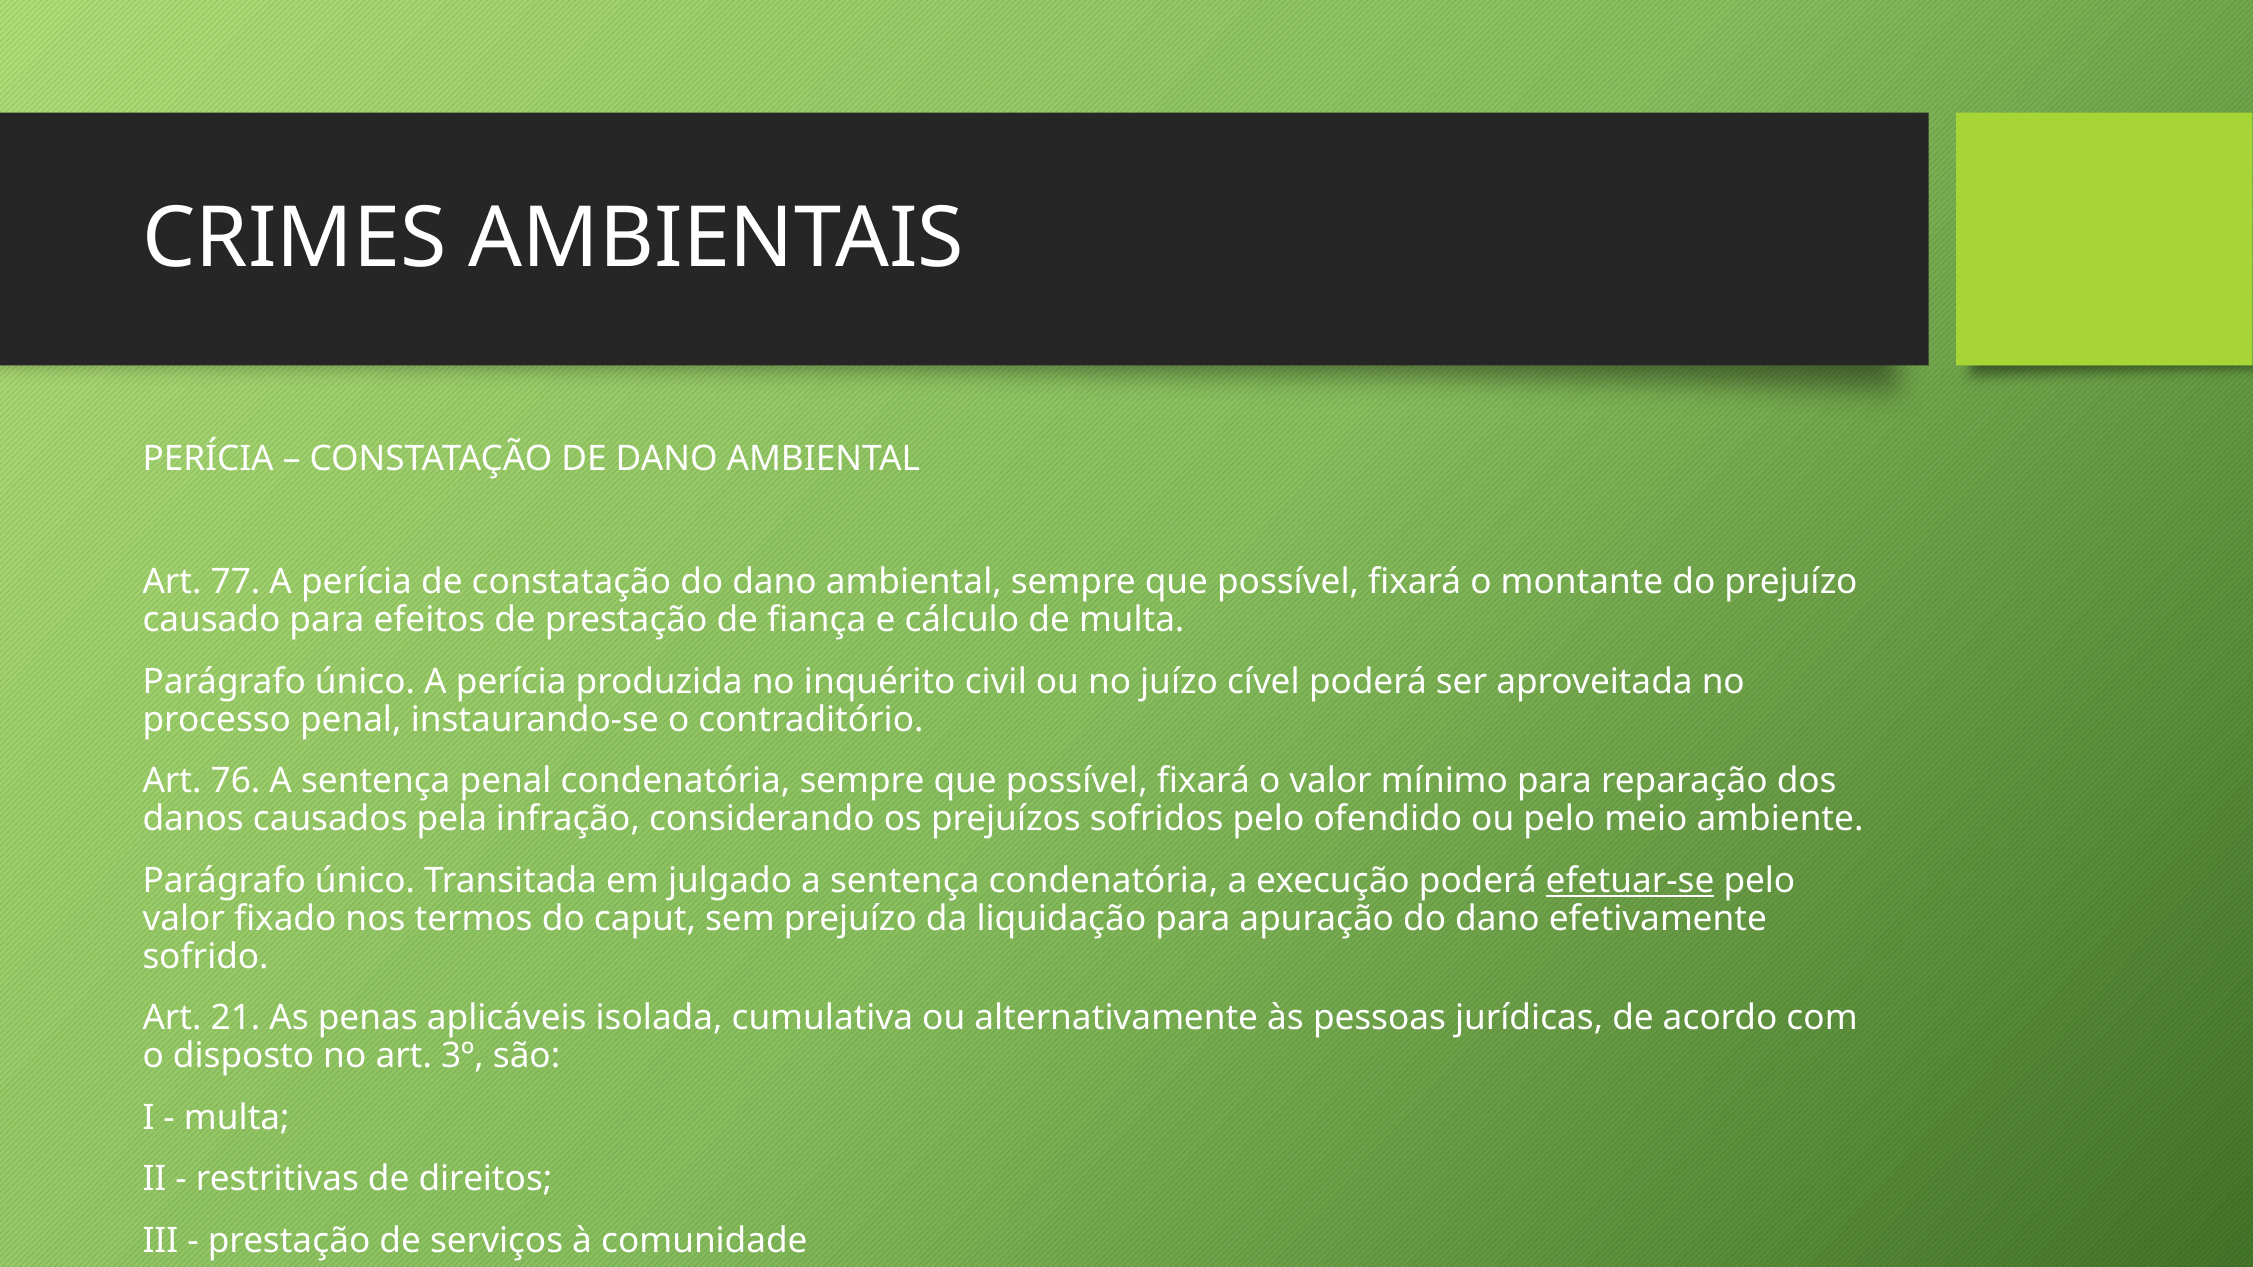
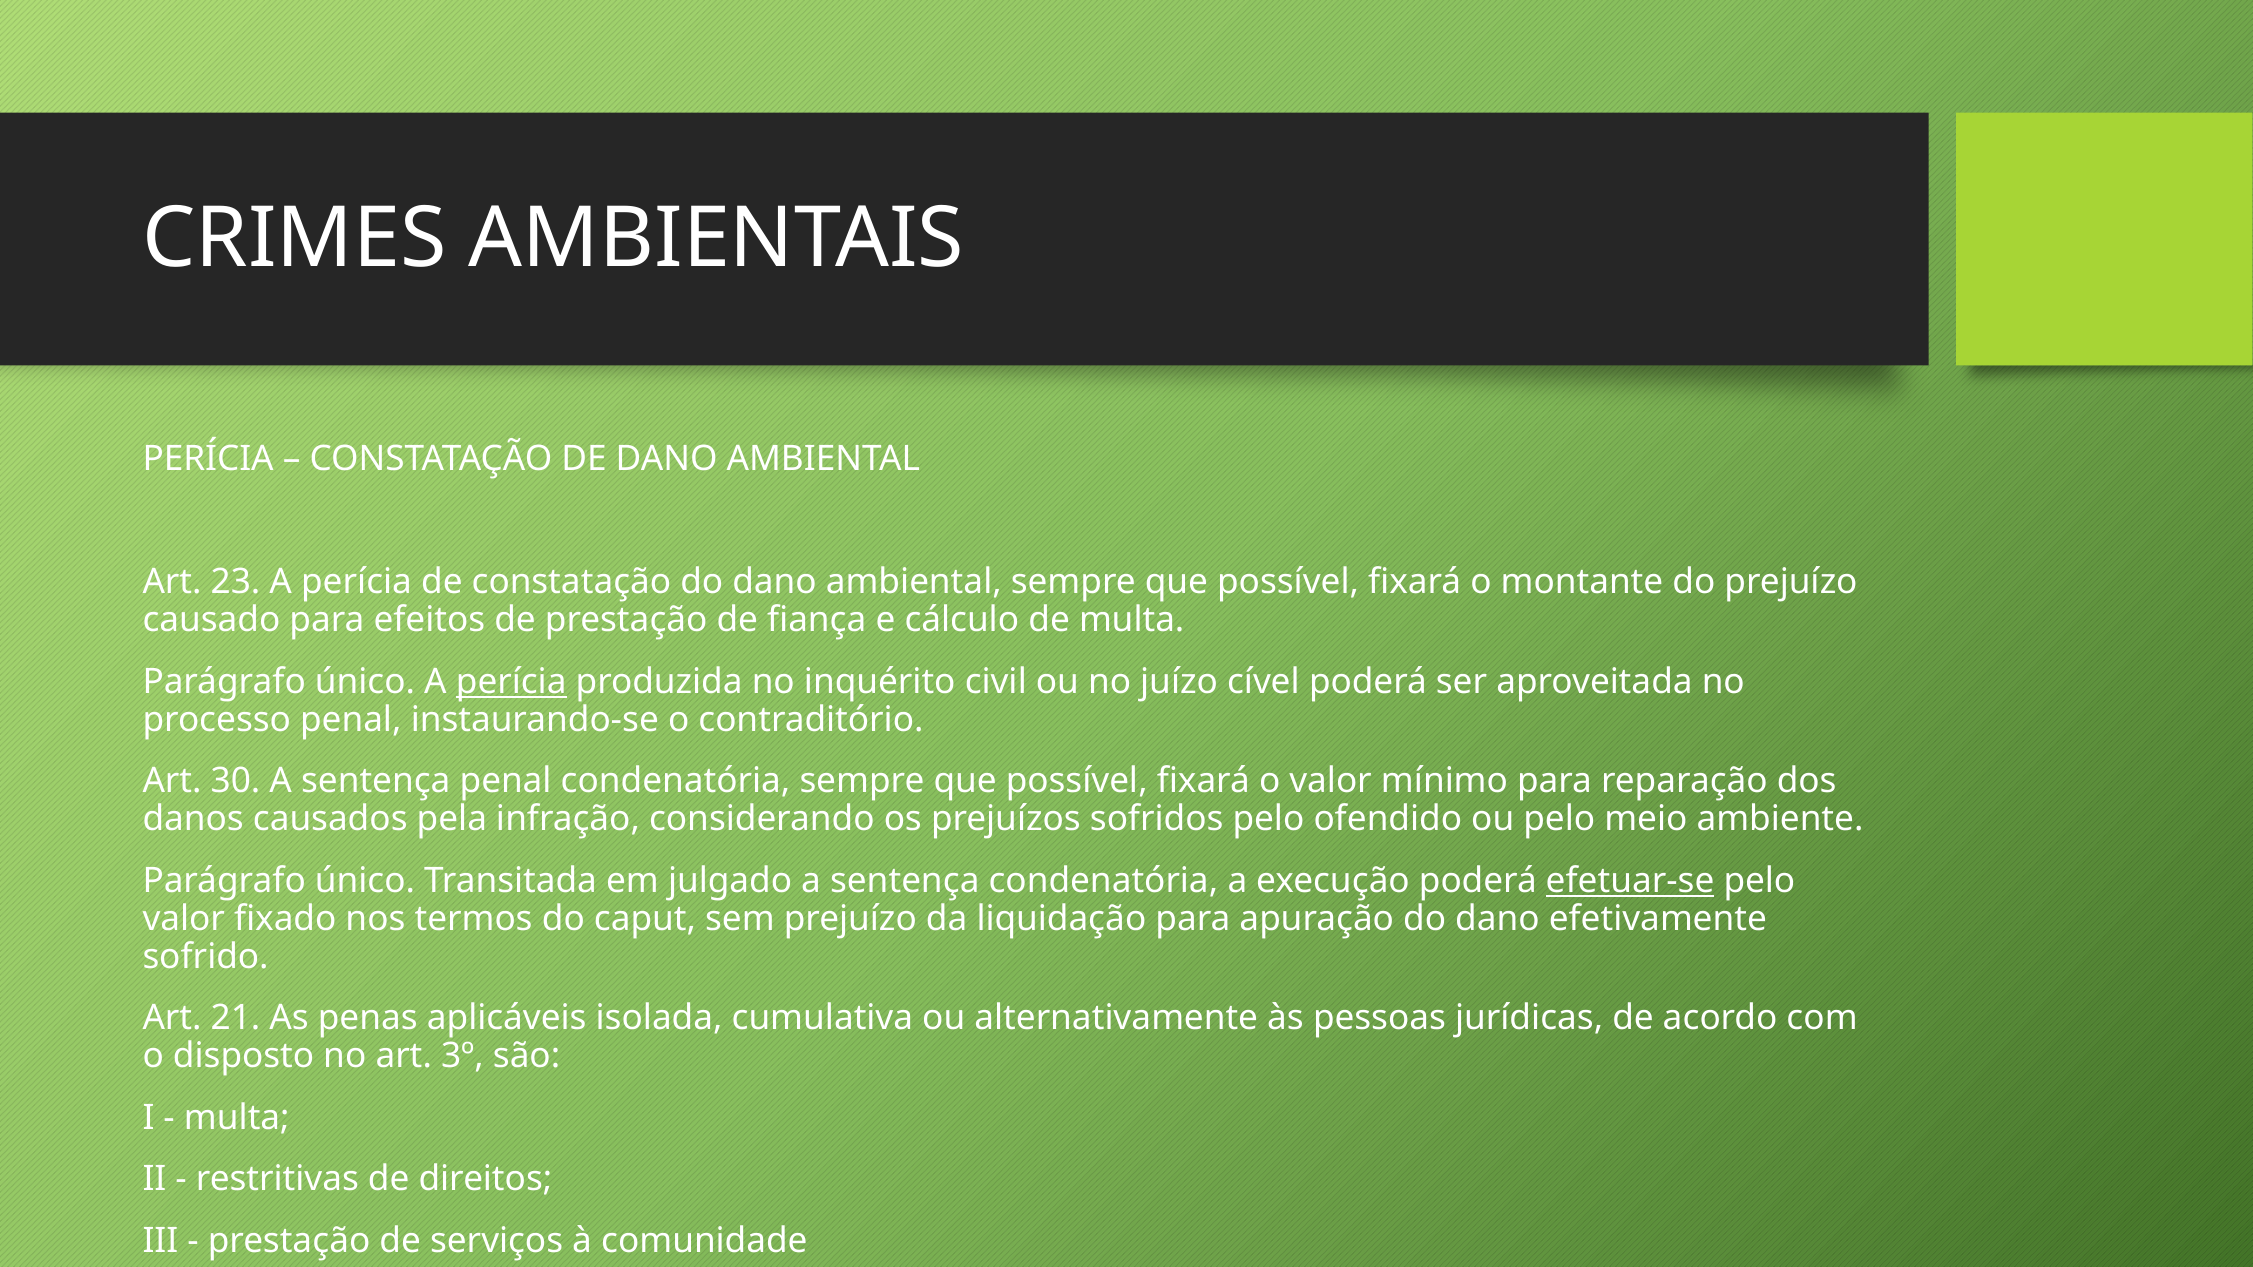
77: 77 -> 23 (235, 582)
perícia underline: none -> present (511, 682)
76: 76 -> 30 (235, 781)
